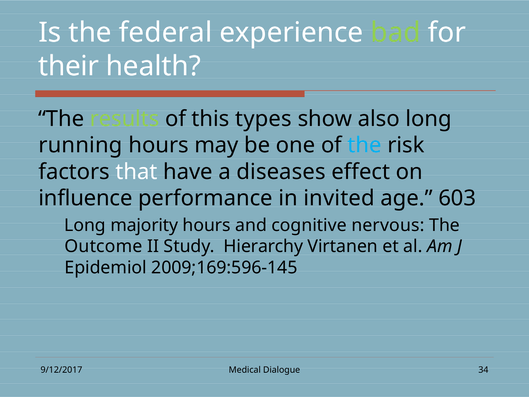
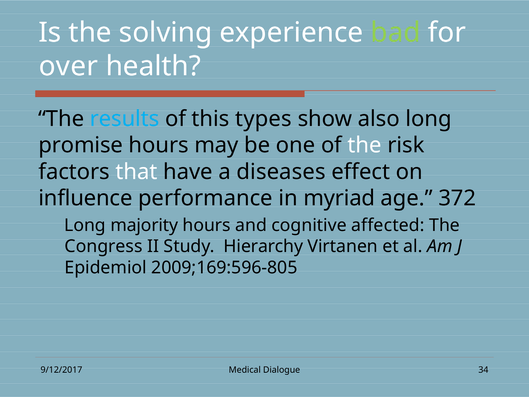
federal: federal -> solving (166, 33)
their: their -> over (68, 66)
results colour: light green -> light blue (125, 119)
running: running -> promise (81, 145)
the colour: light blue -> white (365, 145)
invited: invited -> myriad (339, 198)
603: 603 -> 372 (457, 198)
nervous: nervous -> affected (388, 225)
Outcome: Outcome -> Congress (104, 246)
2009;169:596-145: 2009;169:596-145 -> 2009;169:596-805 (224, 267)
